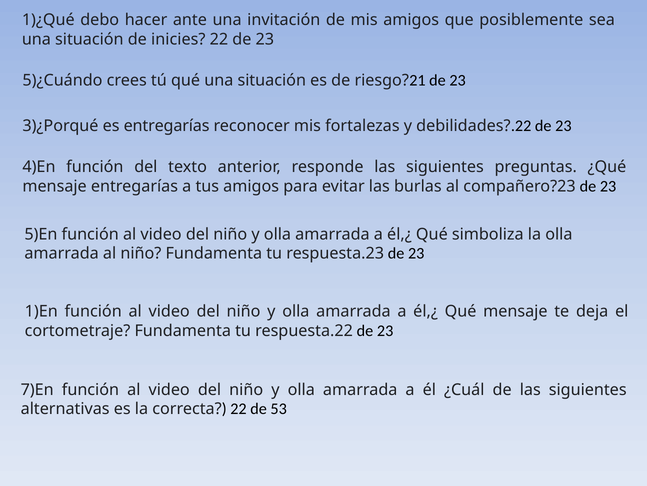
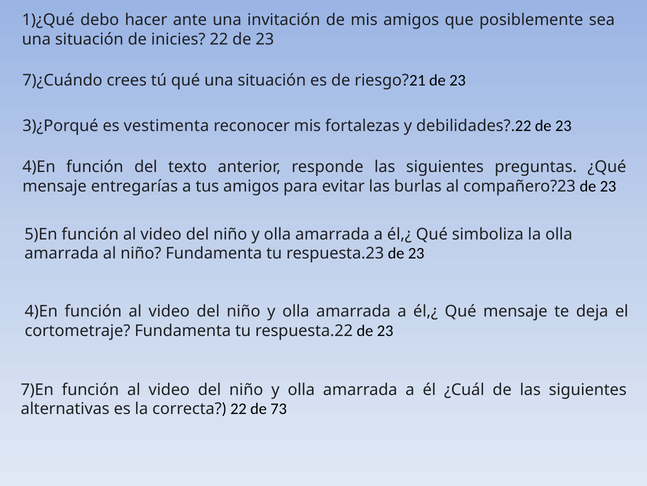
5)¿Cuándo: 5)¿Cuándo -> 7)¿Cuándo (62, 80)
es entregarías: entregarías -> vestimenta (166, 126)
1)En: 1)En -> 4)En (41, 311)
53: 53 -> 73 (279, 409)
